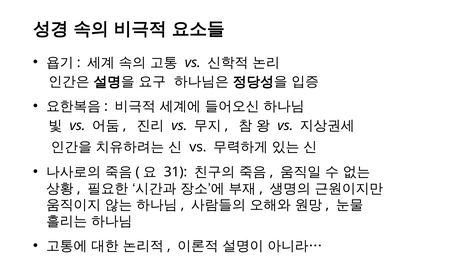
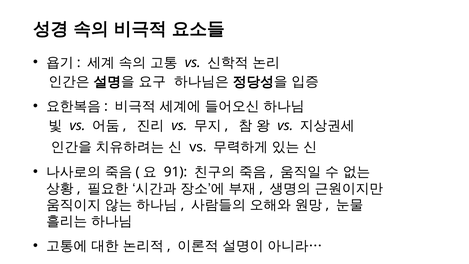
31: 31 -> 91 (176, 172)
